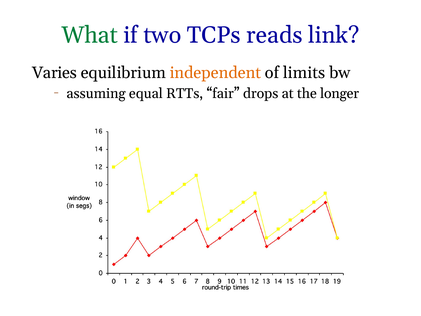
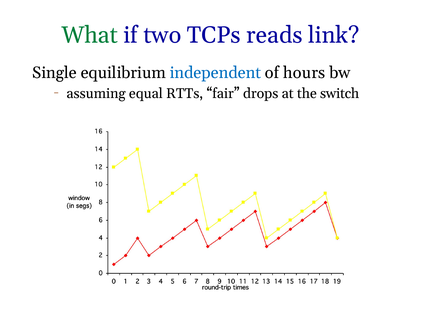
Varies: Varies -> Single (55, 73)
independent colour: orange -> blue (215, 73)
limits: limits -> hours (304, 73)
longer: longer -> switch (340, 94)
